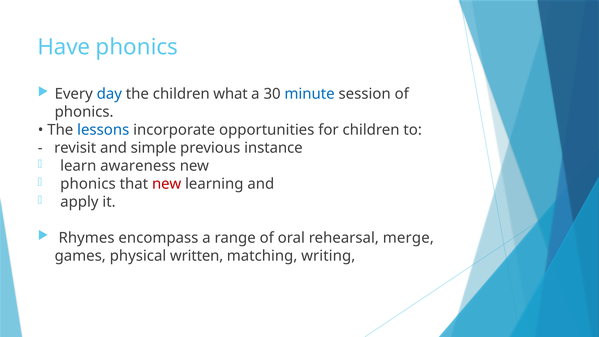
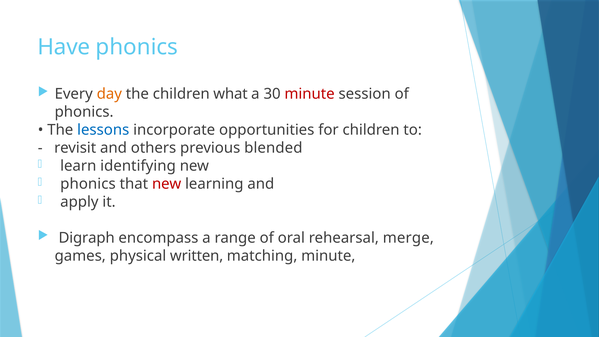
day colour: blue -> orange (109, 94)
minute colour: blue -> red (310, 94)
simple: simple -> others (154, 148)
instance: instance -> blended (273, 148)
awareness: awareness -> identifying (138, 166)
Rhymes: Rhymes -> Digraph (87, 238)
matching writing: writing -> minute (328, 256)
